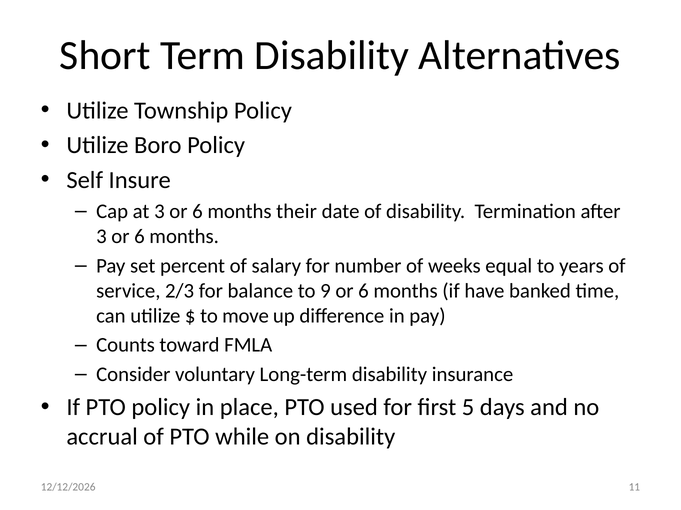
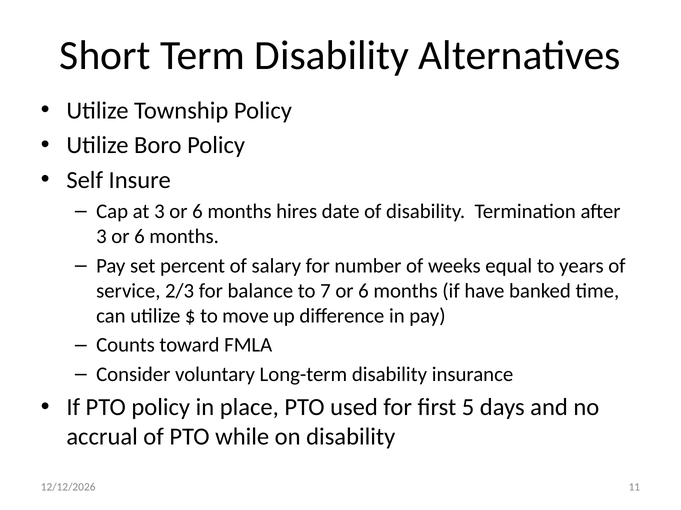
their: their -> hires (297, 212)
9: 9 -> 7 (325, 291)
